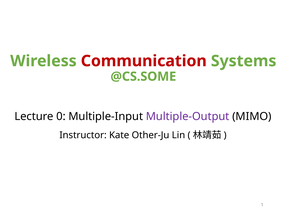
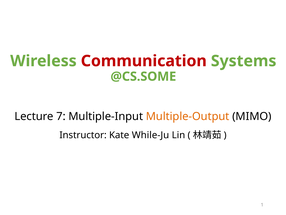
0: 0 -> 7 (61, 116)
Multiple-Output colour: purple -> orange (188, 116)
Other-Ju: Other-Ju -> While-Ju (150, 135)
